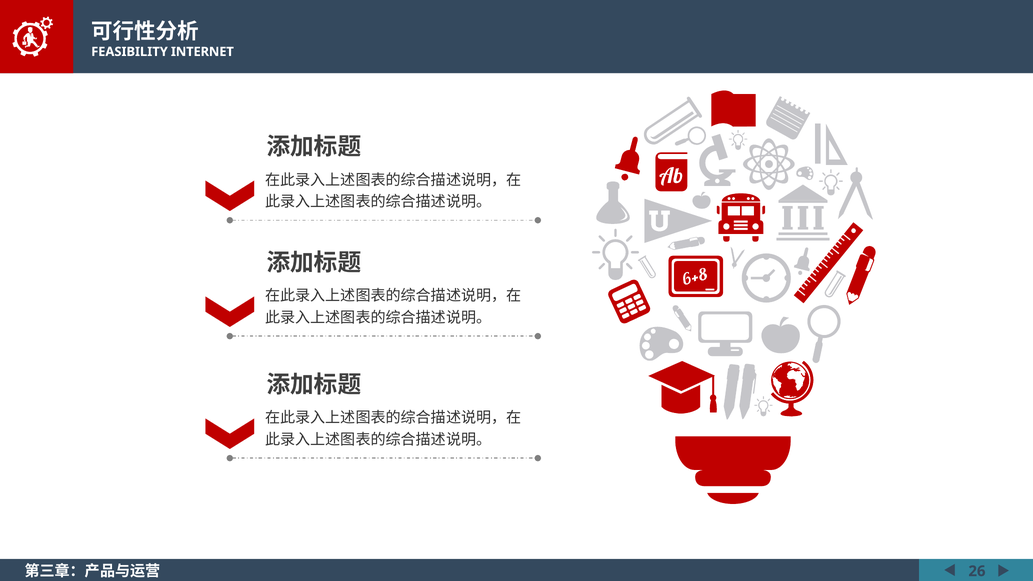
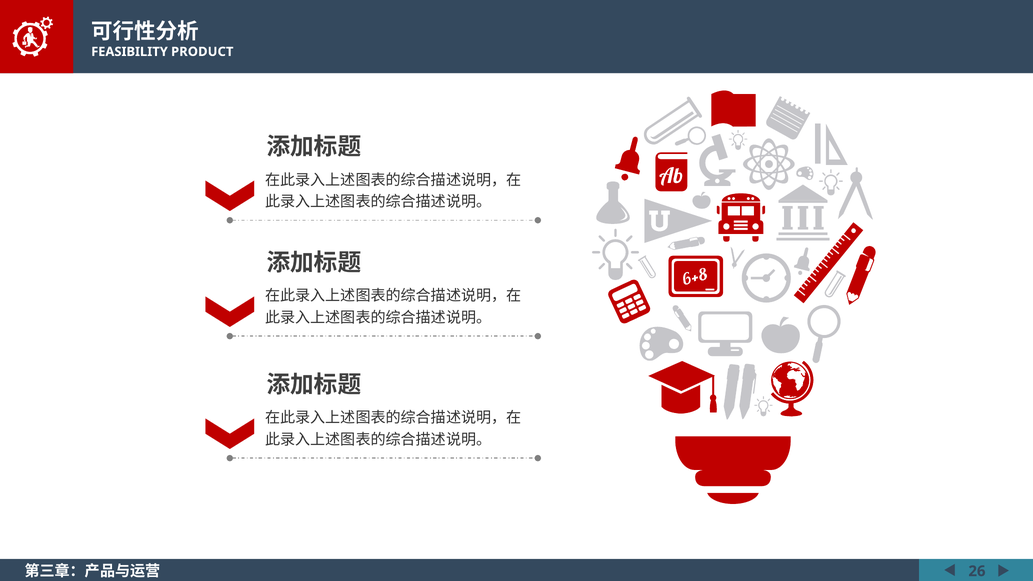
INTERNET: INTERNET -> PRODUCT (202, 52)
